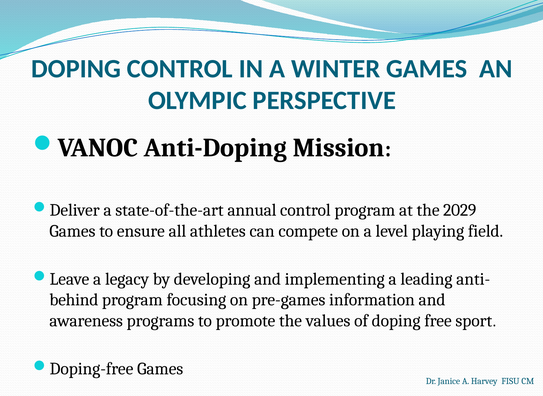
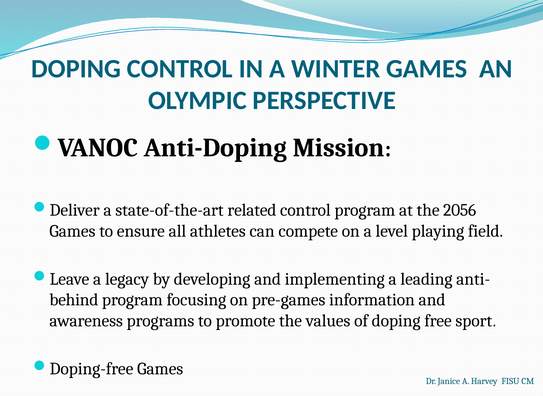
annual: annual -> related (252, 210)
2029: 2029 -> 2056 (460, 210)
